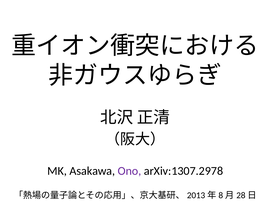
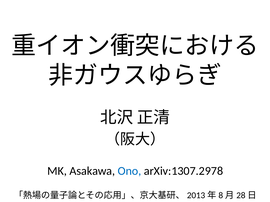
Ono colour: purple -> blue (129, 171)
